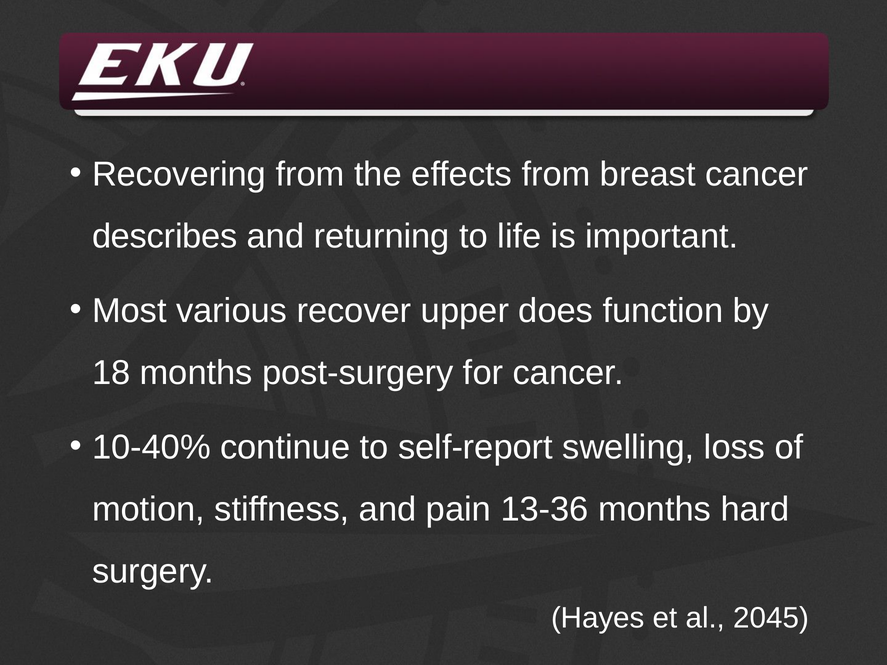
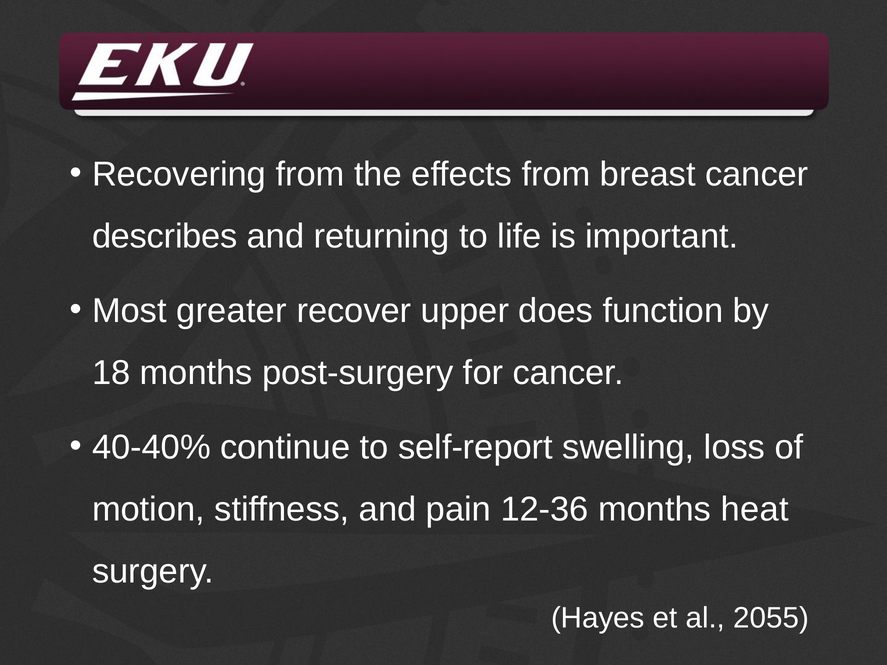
various: various -> greater (231, 311)
10-40%: 10-40% -> 40-40% (151, 448)
13-36: 13-36 -> 12-36 (545, 510)
hard: hard -> heat (755, 510)
2045: 2045 -> 2055 (771, 618)
